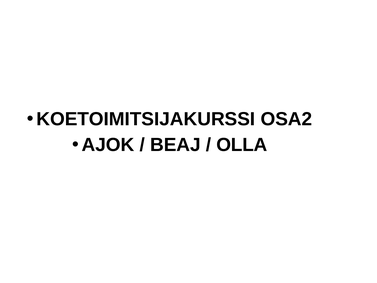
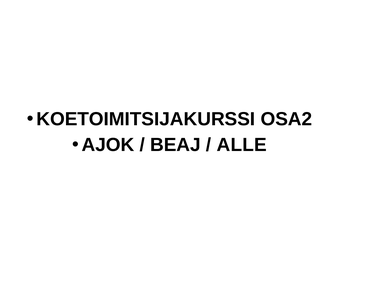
OLLA: OLLA -> ALLE (242, 145)
